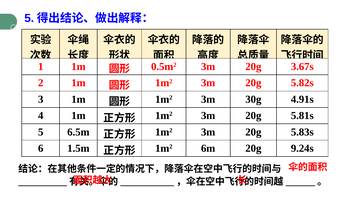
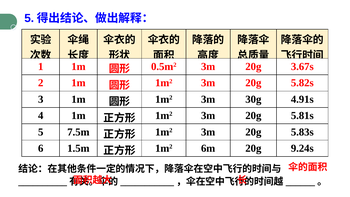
6.5m: 6.5m -> 7.5m (78, 132)
